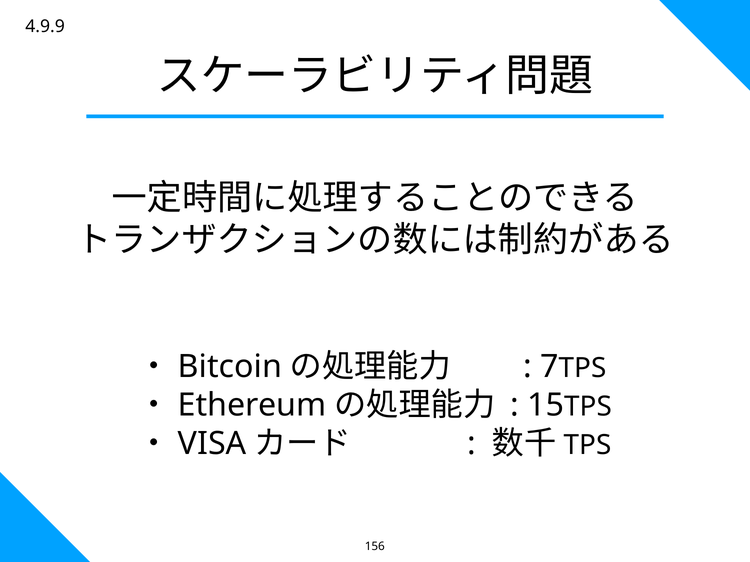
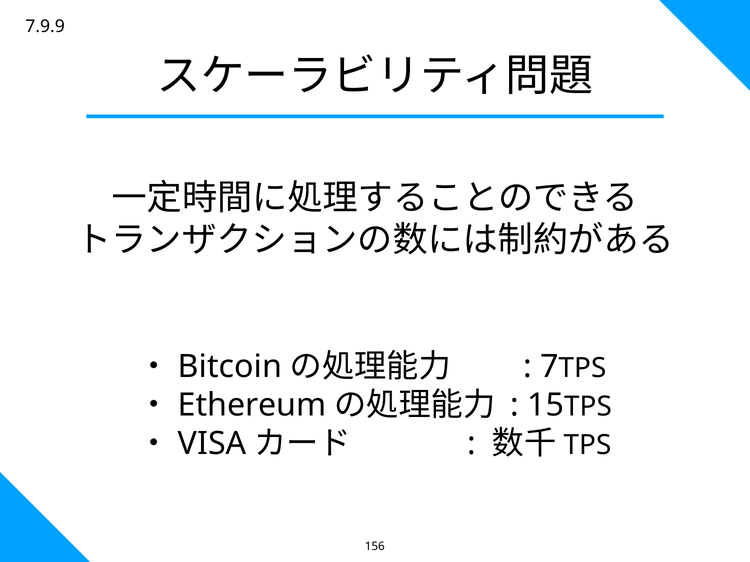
4.9.9: 4.9.9 -> 7.9.9 (45, 27)
